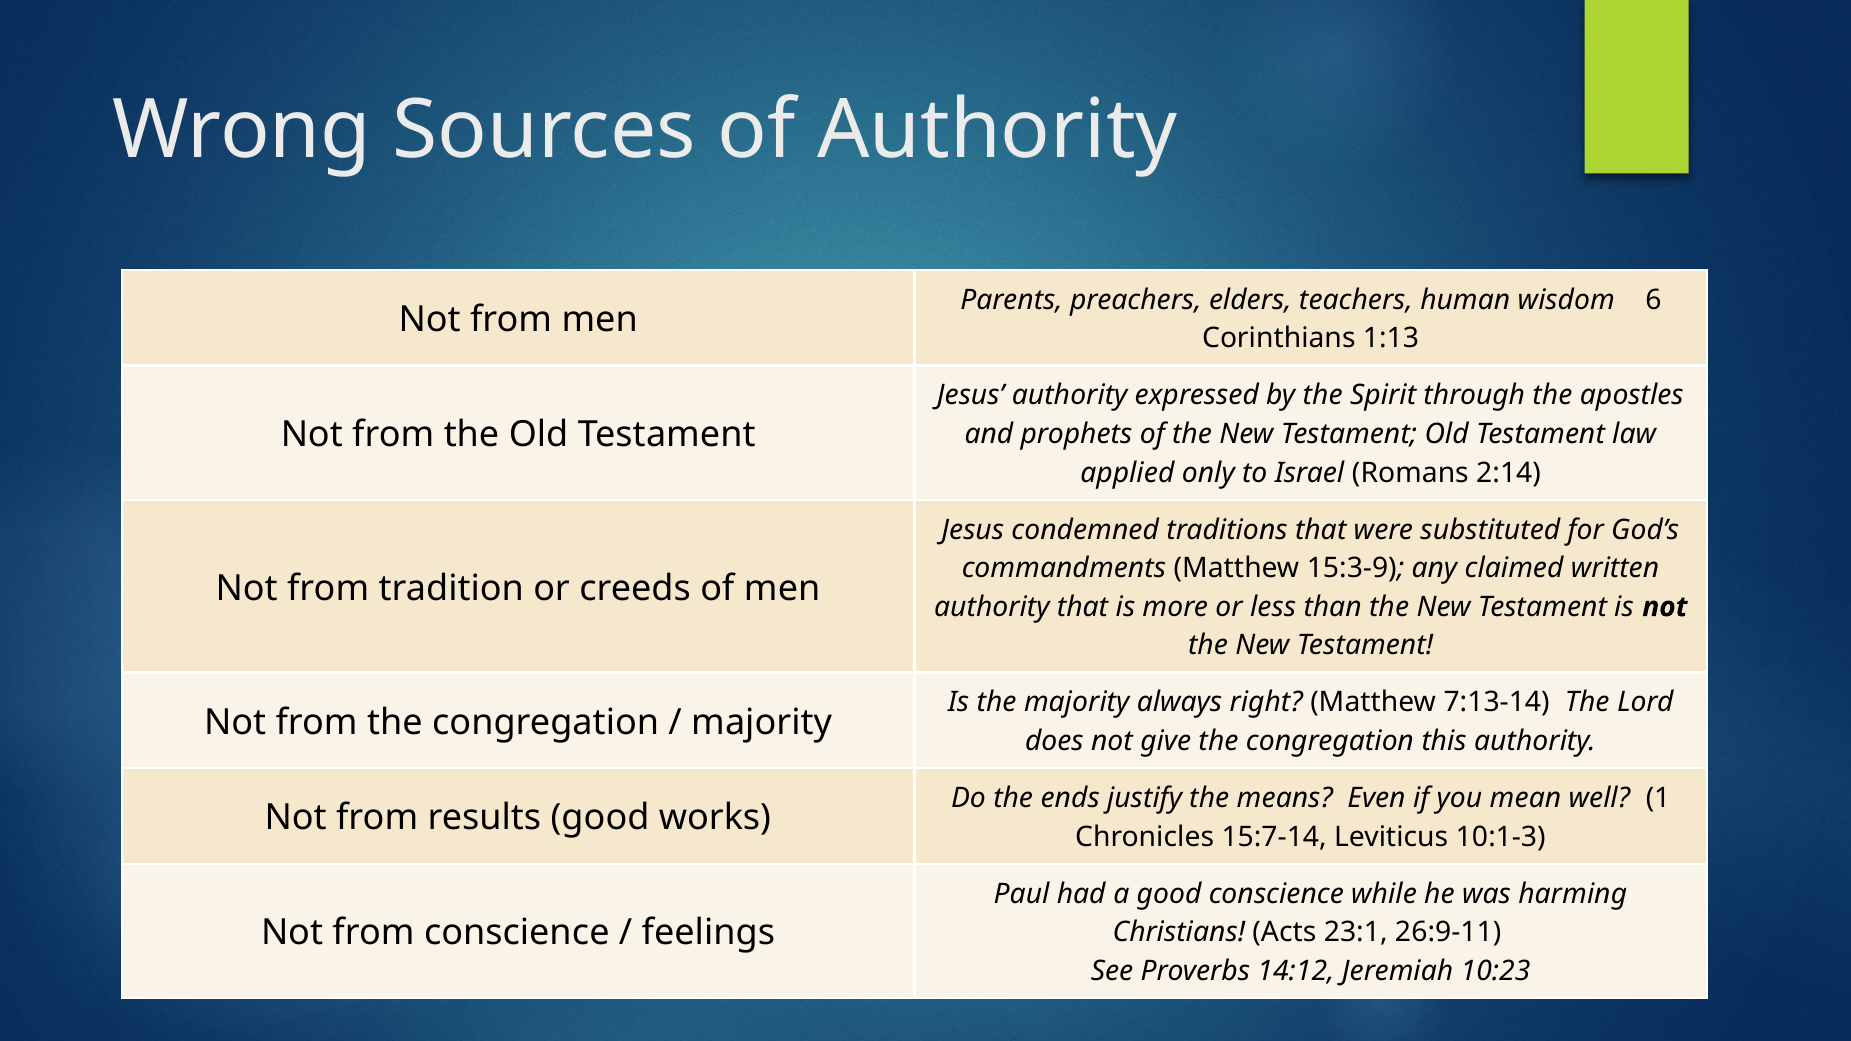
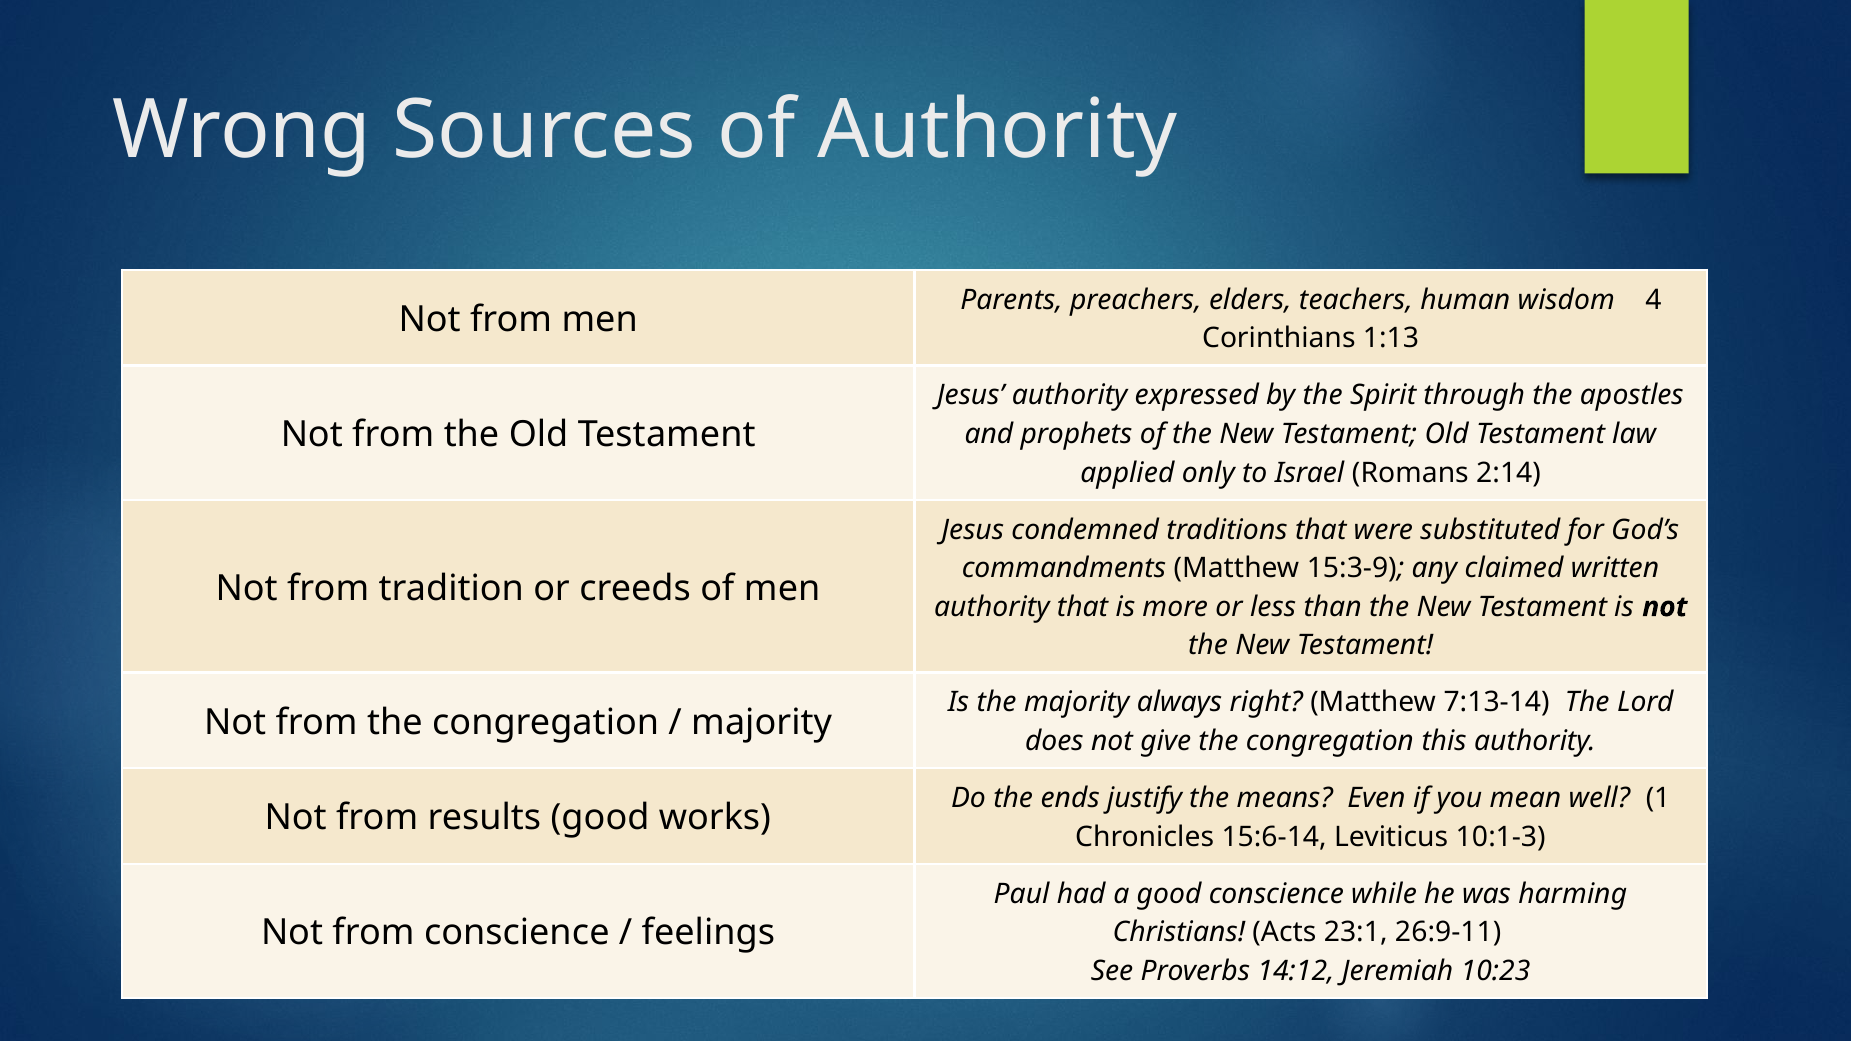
6: 6 -> 4 (1653, 300)
15:7-14: 15:7-14 -> 15:6-14 (1274, 837)
